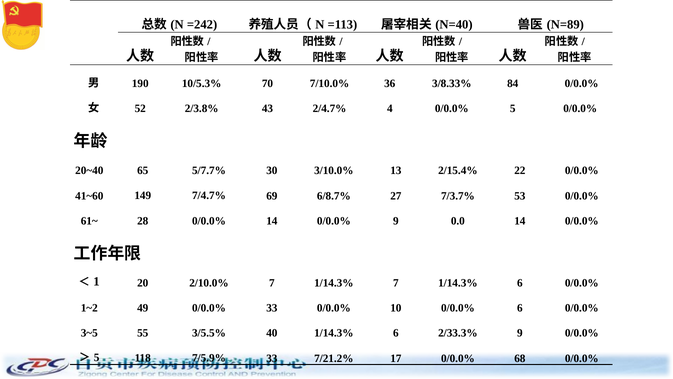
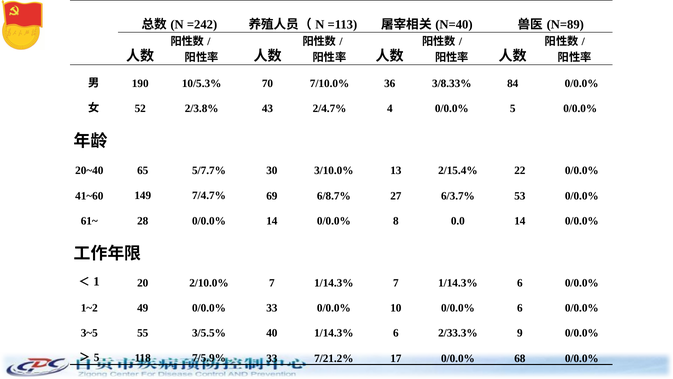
7/3.7%: 7/3.7% -> 6/3.7% (458, 196)
0/0.0% 9: 9 -> 8 (396, 221)
